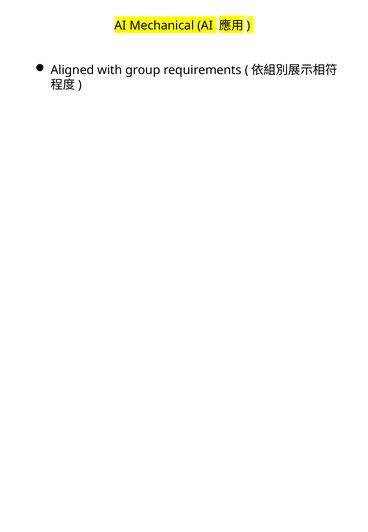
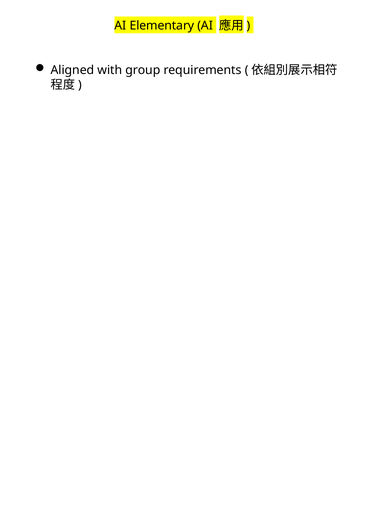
Mechanical: Mechanical -> Elementary (162, 26)
